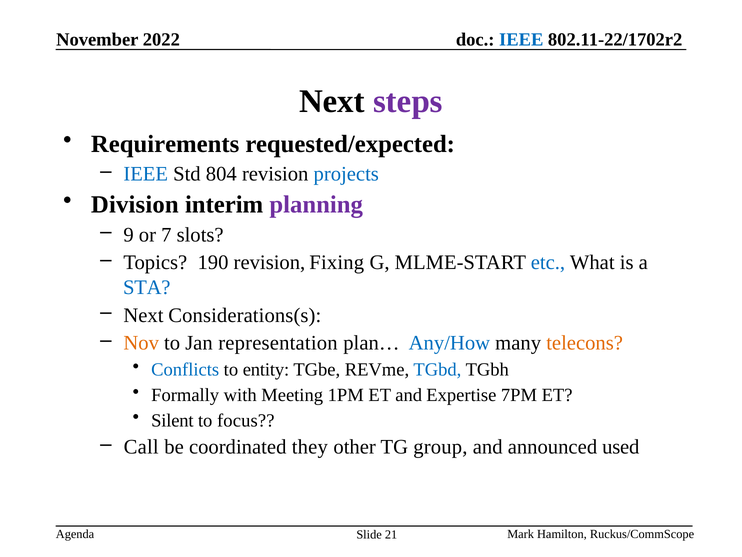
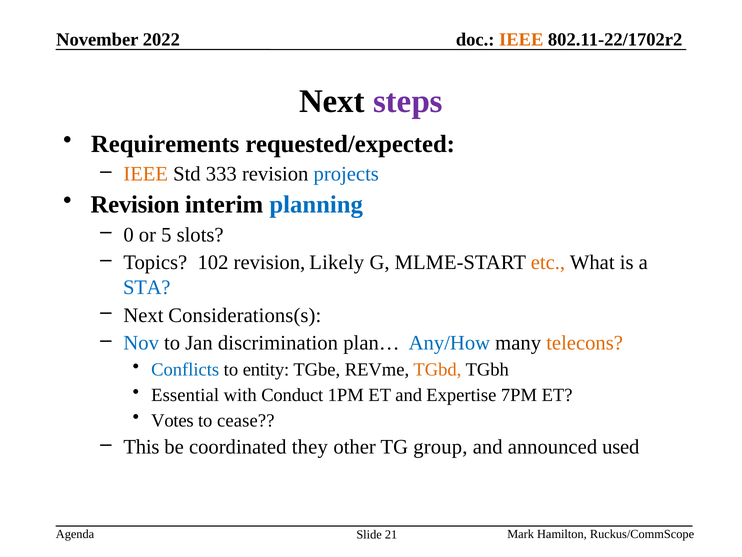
IEEE colour: blue -> orange (521, 40)
IEEE colour: blue -> orange (146, 174)
804: 804 -> 333 (221, 174)
Division: Division -> Revision (135, 205)
planning colour: purple -> blue (316, 205)
9: 9 -> 0 (129, 235)
7: 7 -> 5 (166, 235)
190: 190 -> 102 (213, 262)
Fixing: Fixing -> Likely (337, 262)
etc colour: blue -> orange (548, 262)
Nov colour: orange -> blue (141, 343)
representation: representation -> discrimination (278, 343)
TGbd colour: blue -> orange (437, 369)
Formally: Formally -> Essential (185, 395)
Meeting: Meeting -> Conduct (292, 395)
Silent: Silent -> Votes (172, 420)
focus: focus -> cease (246, 420)
Call: Call -> This (141, 447)
